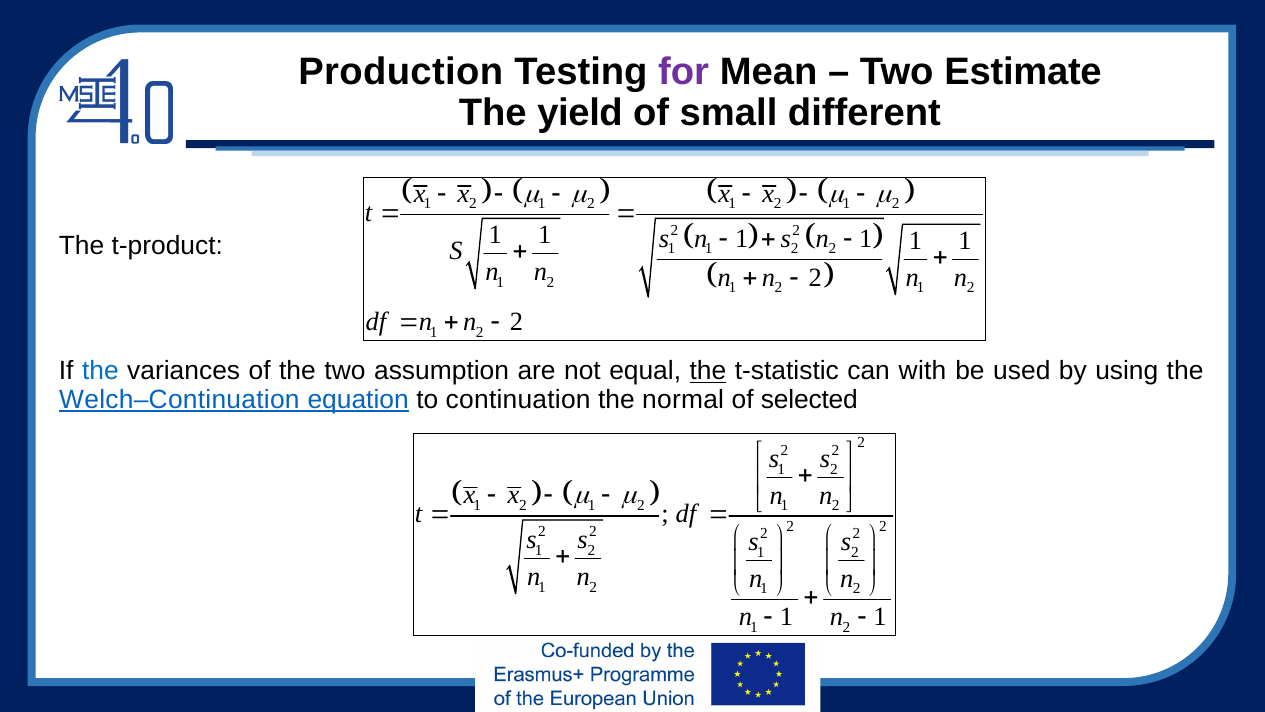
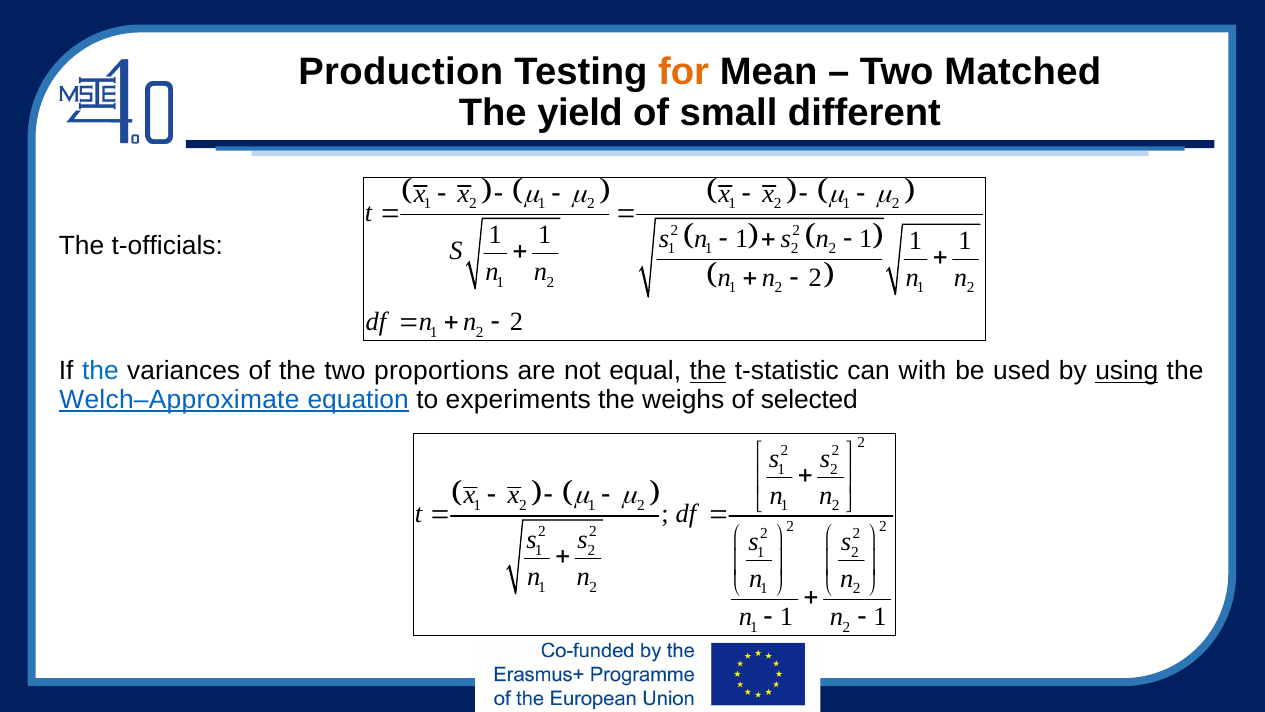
for colour: purple -> orange (684, 72)
Estimate: Estimate -> Matched (1023, 72)
t-product: t-product -> t-officials (167, 246)
assumption: assumption -> proportions (441, 371)
using underline: none -> present (1127, 371)
Welch–Continuation: Welch–Continuation -> Welch–Approximate (179, 399)
continuation: continuation -> experiments (518, 399)
normal: normal -> weighs (683, 399)
